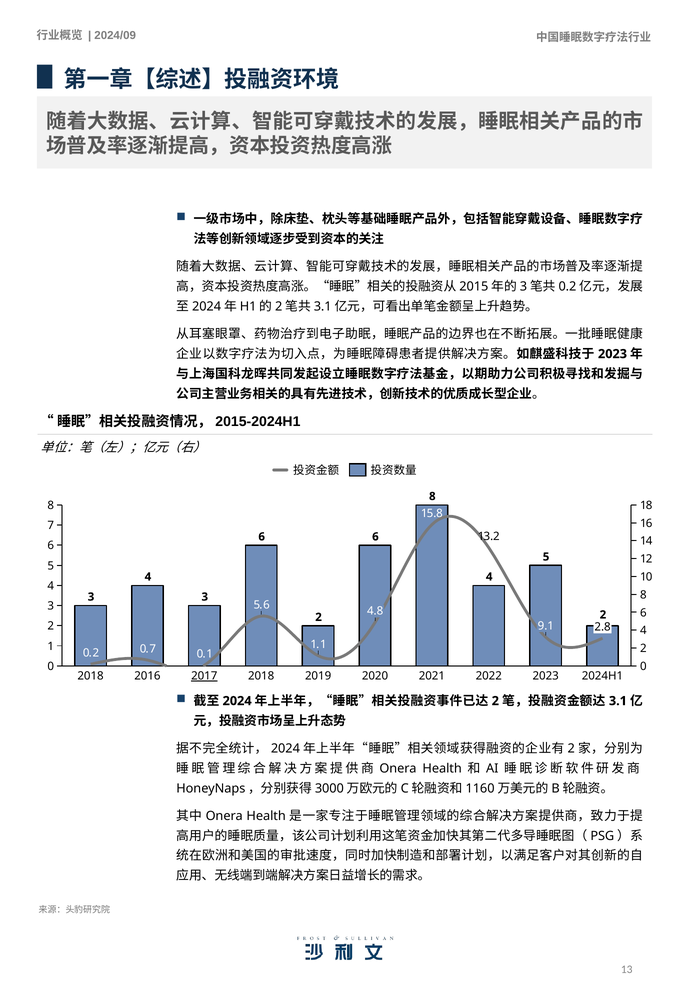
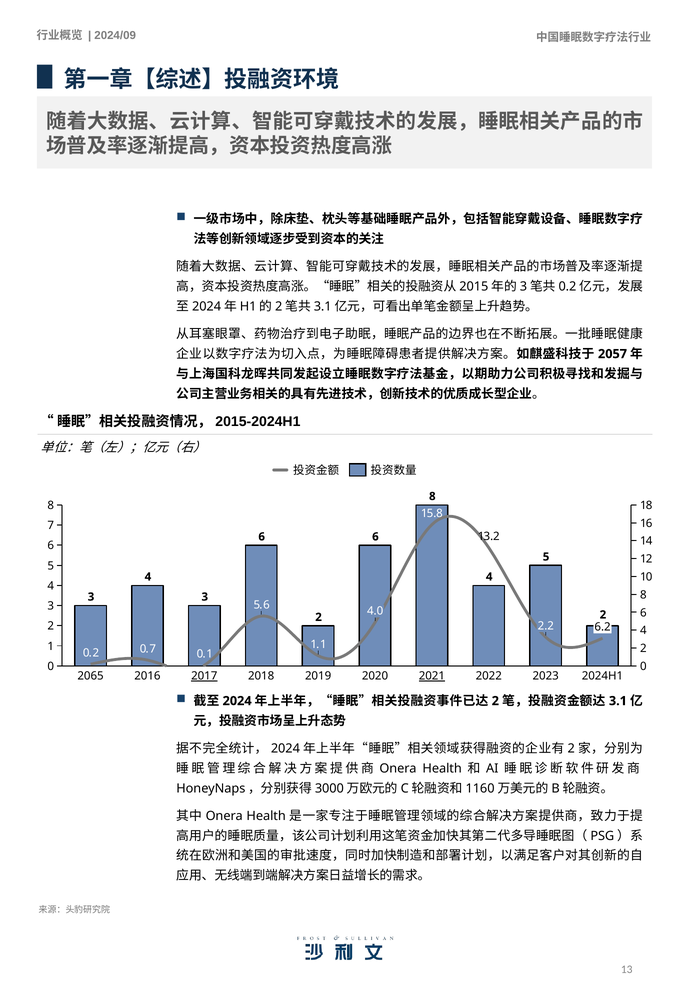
2023: 2023 -> 2057 (613, 354)
4.8: 4.8 -> 4.0 (375, 611)
9.1: 9.1 -> 2.2 (546, 626)
2.8: 2.8 -> 6.2 (603, 627)
2018: 2018 -> 2065 (91, 676)
2021 underline: none -> present (432, 676)
